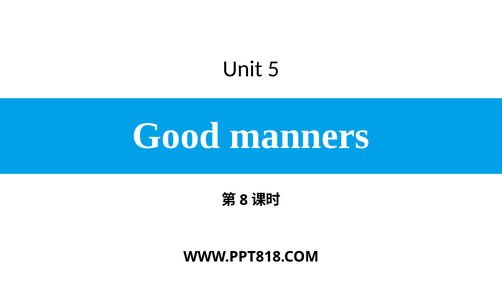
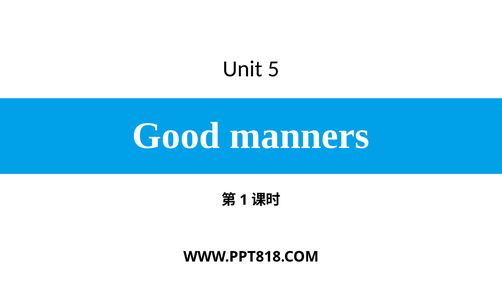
8: 8 -> 1 (244, 200)
